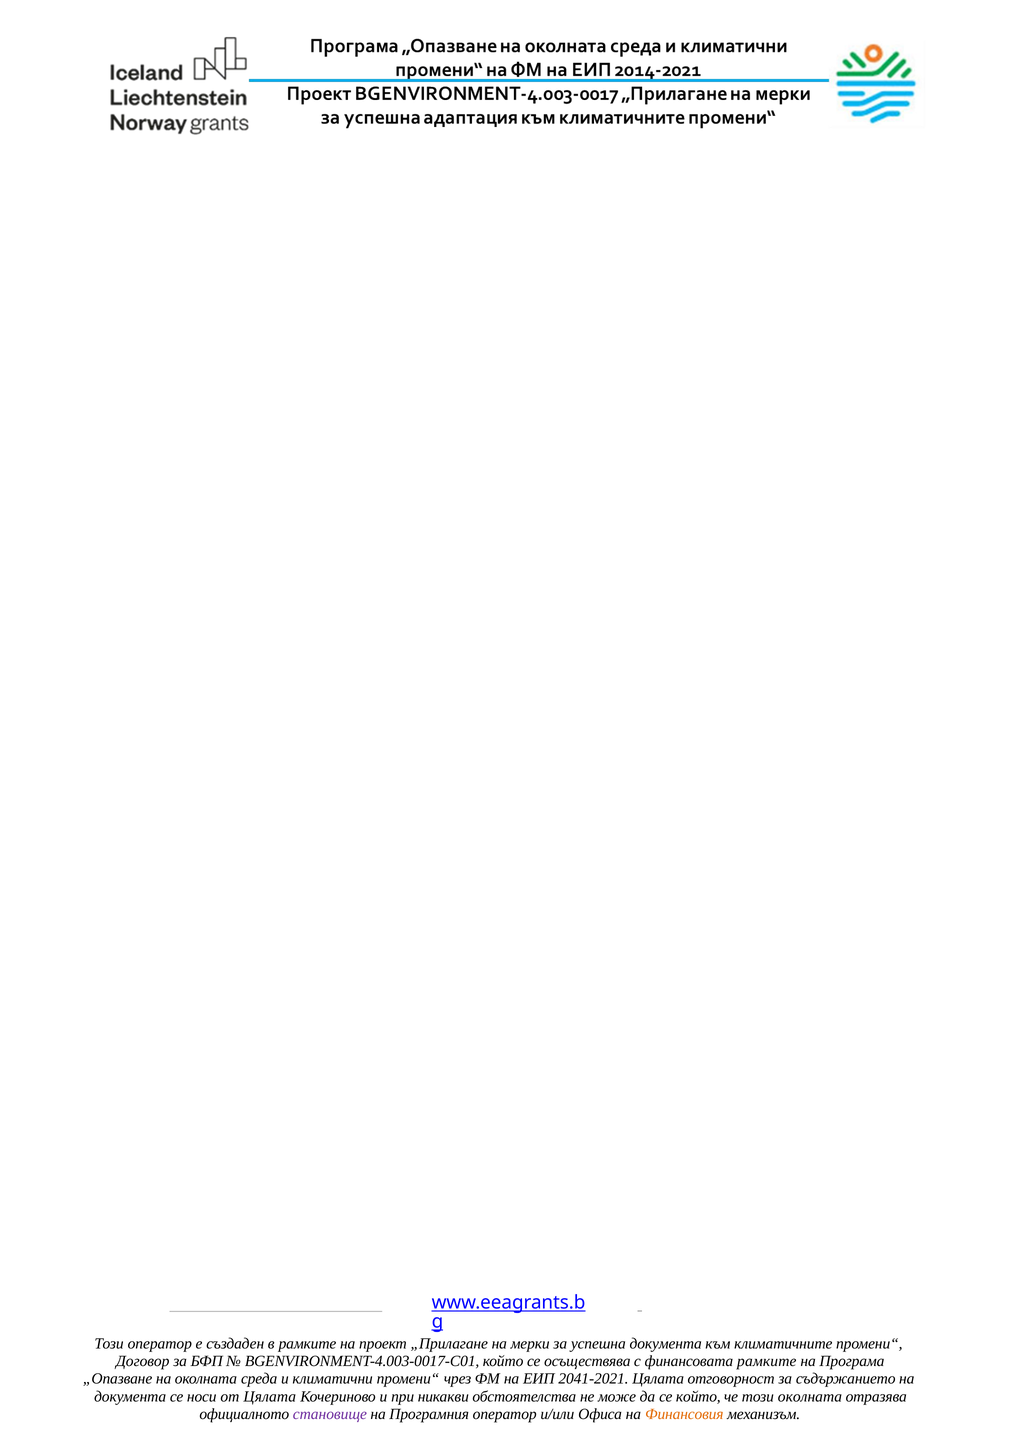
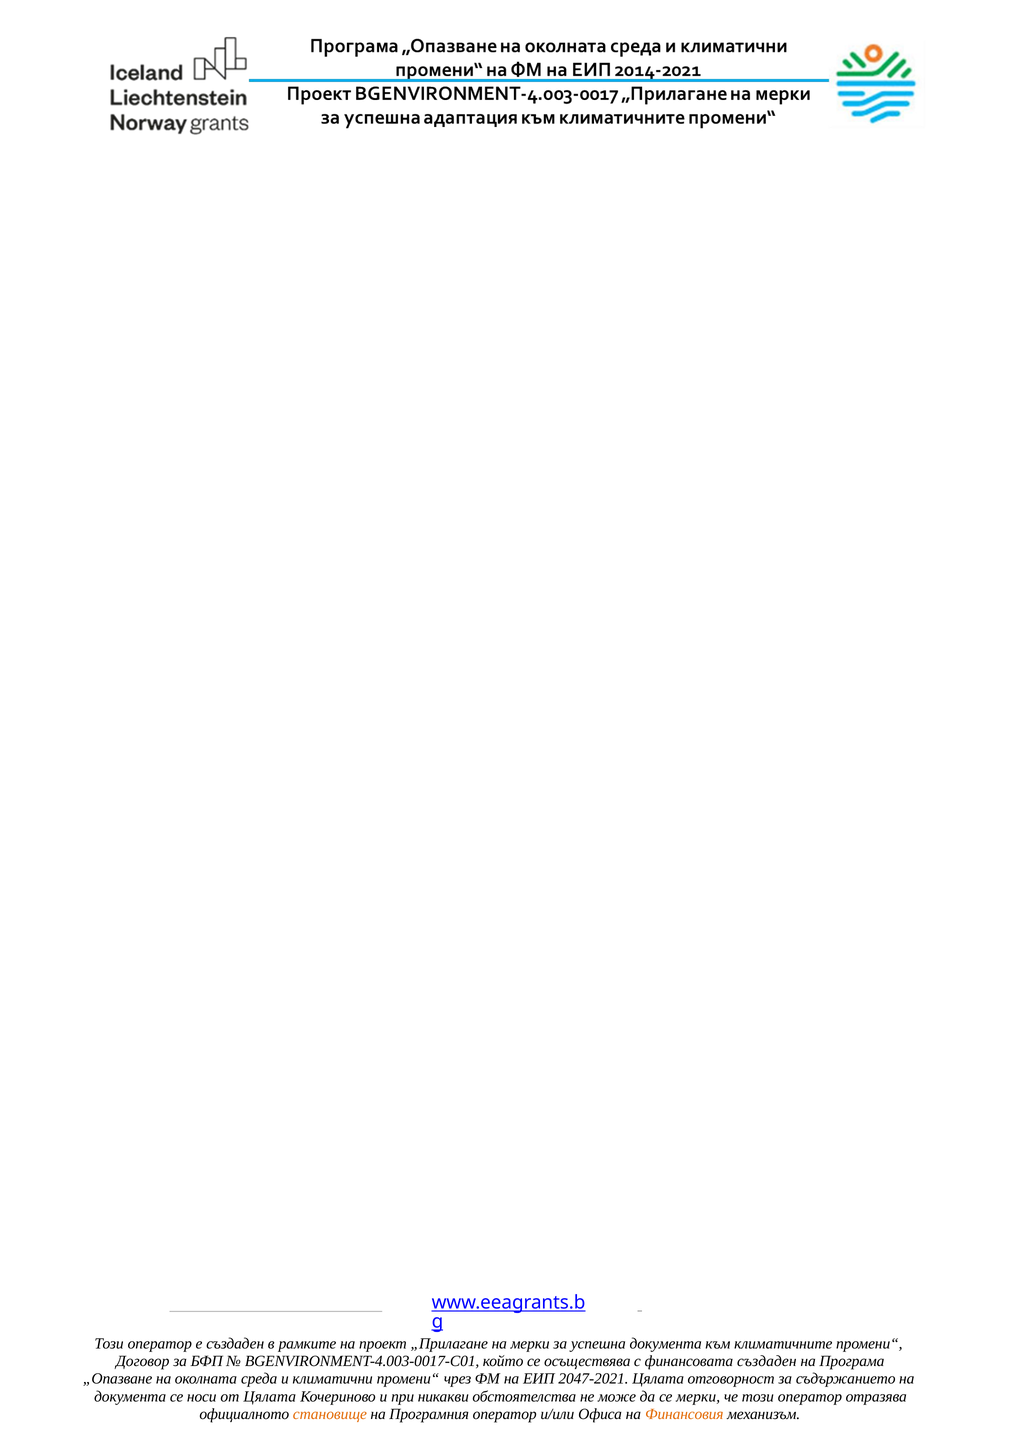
финансовата рамките: рамките -> създаден (767, 1361)
2041-2021: 2041-2021 -> 2047-2021 (594, 1379)
се който: който -> мерки (698, 1396)
че този околната: околната -> оператор (810, 1396)
становище colour: purple -> orange (330, 1414)
